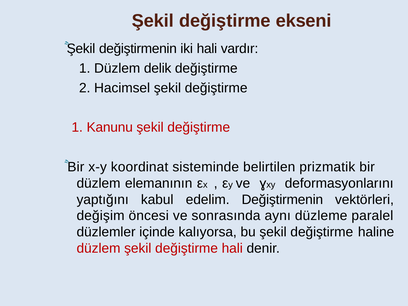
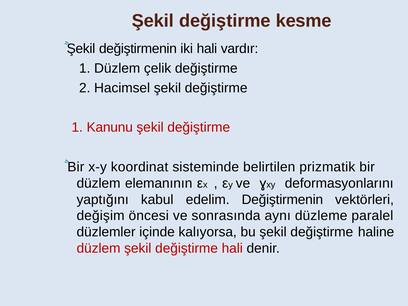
ekseni: ekseni -> kesme (304, 21)
delik: delik -> çelik (158, 68)
